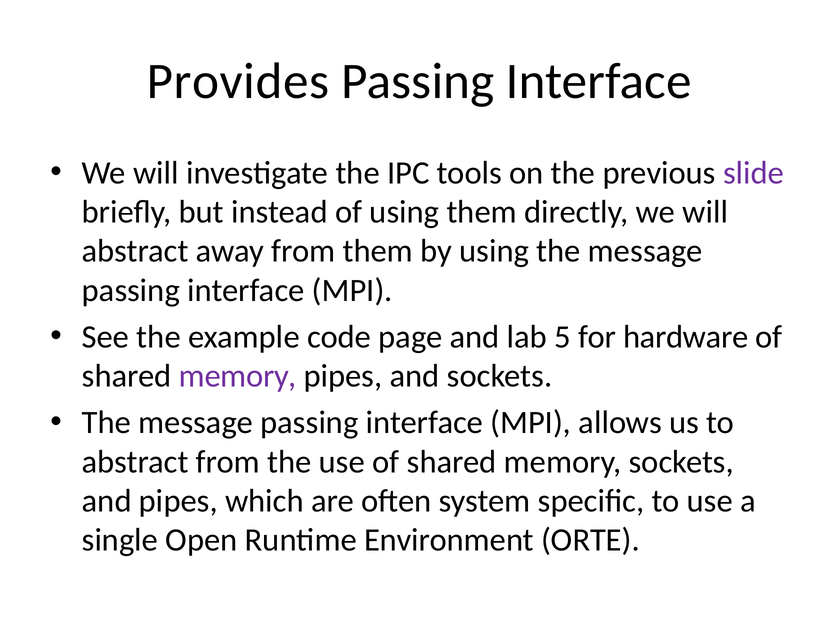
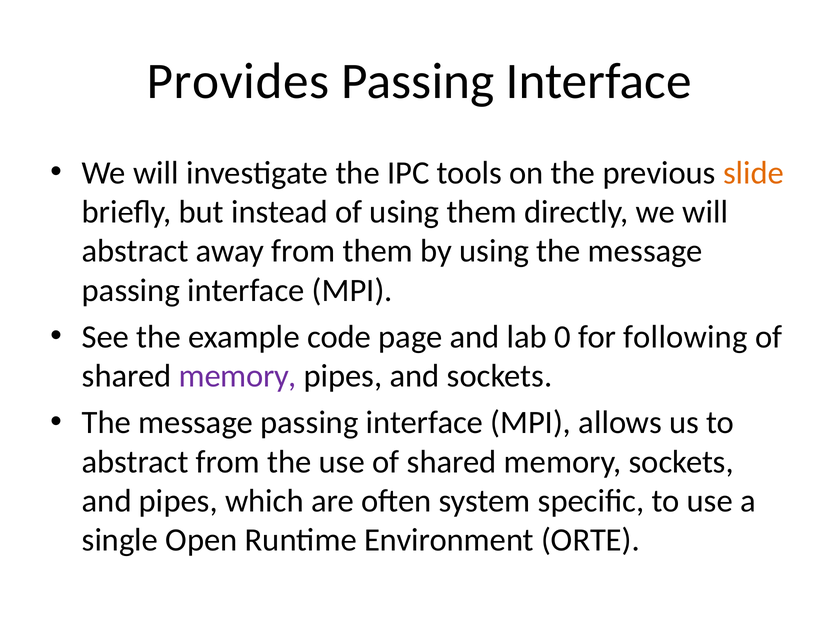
slide colour: purple -> orange (754, 173)
5: 5 -> 0 (563, 337)
hardware: hardware -> following (685, 337)
